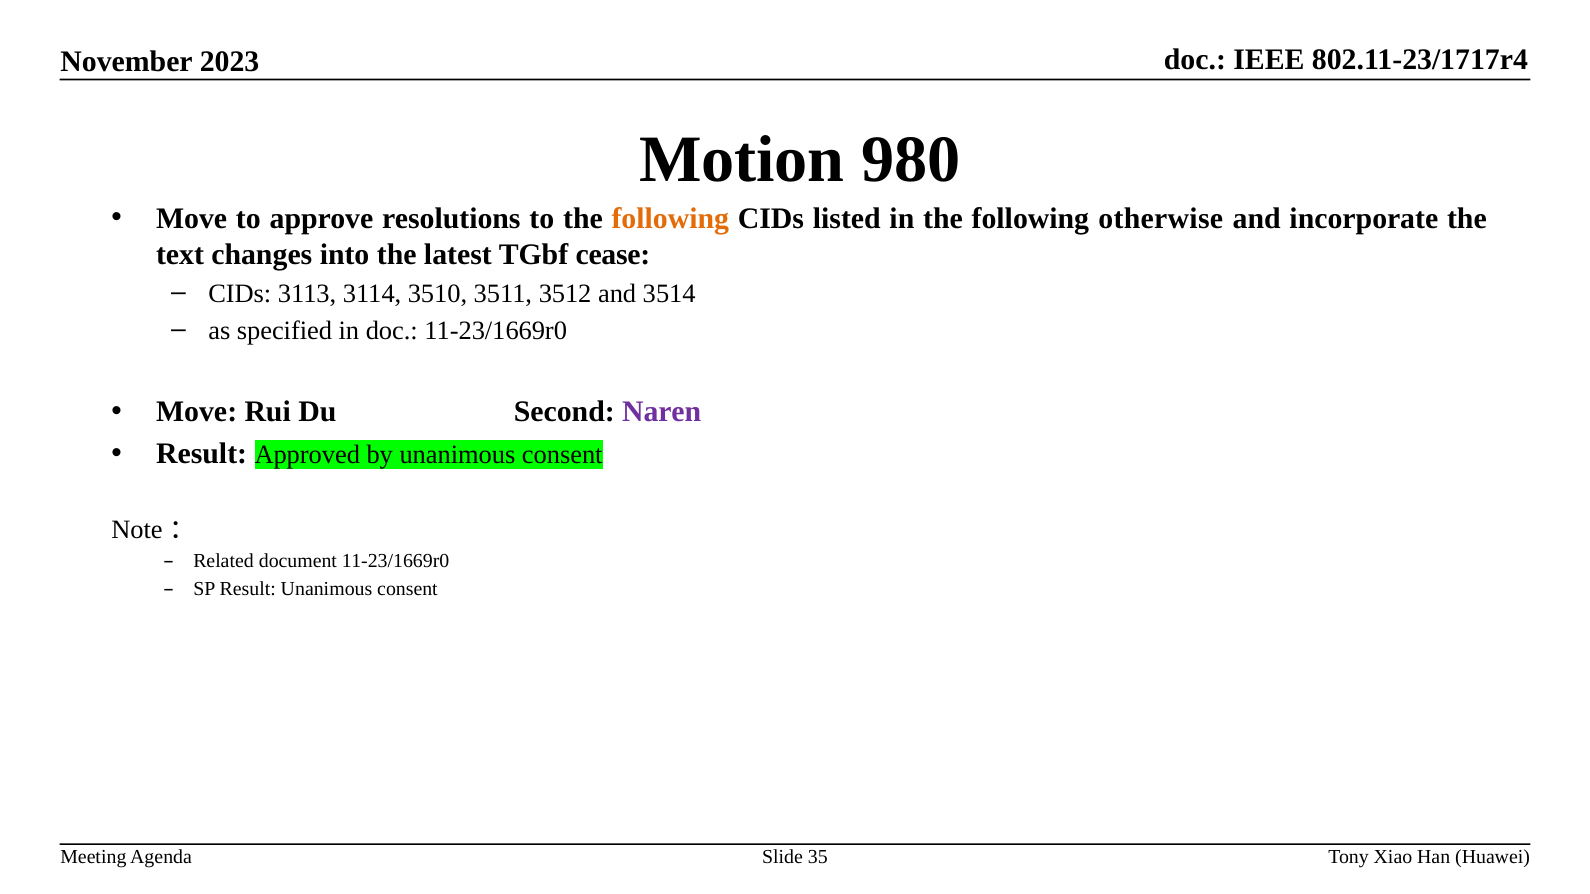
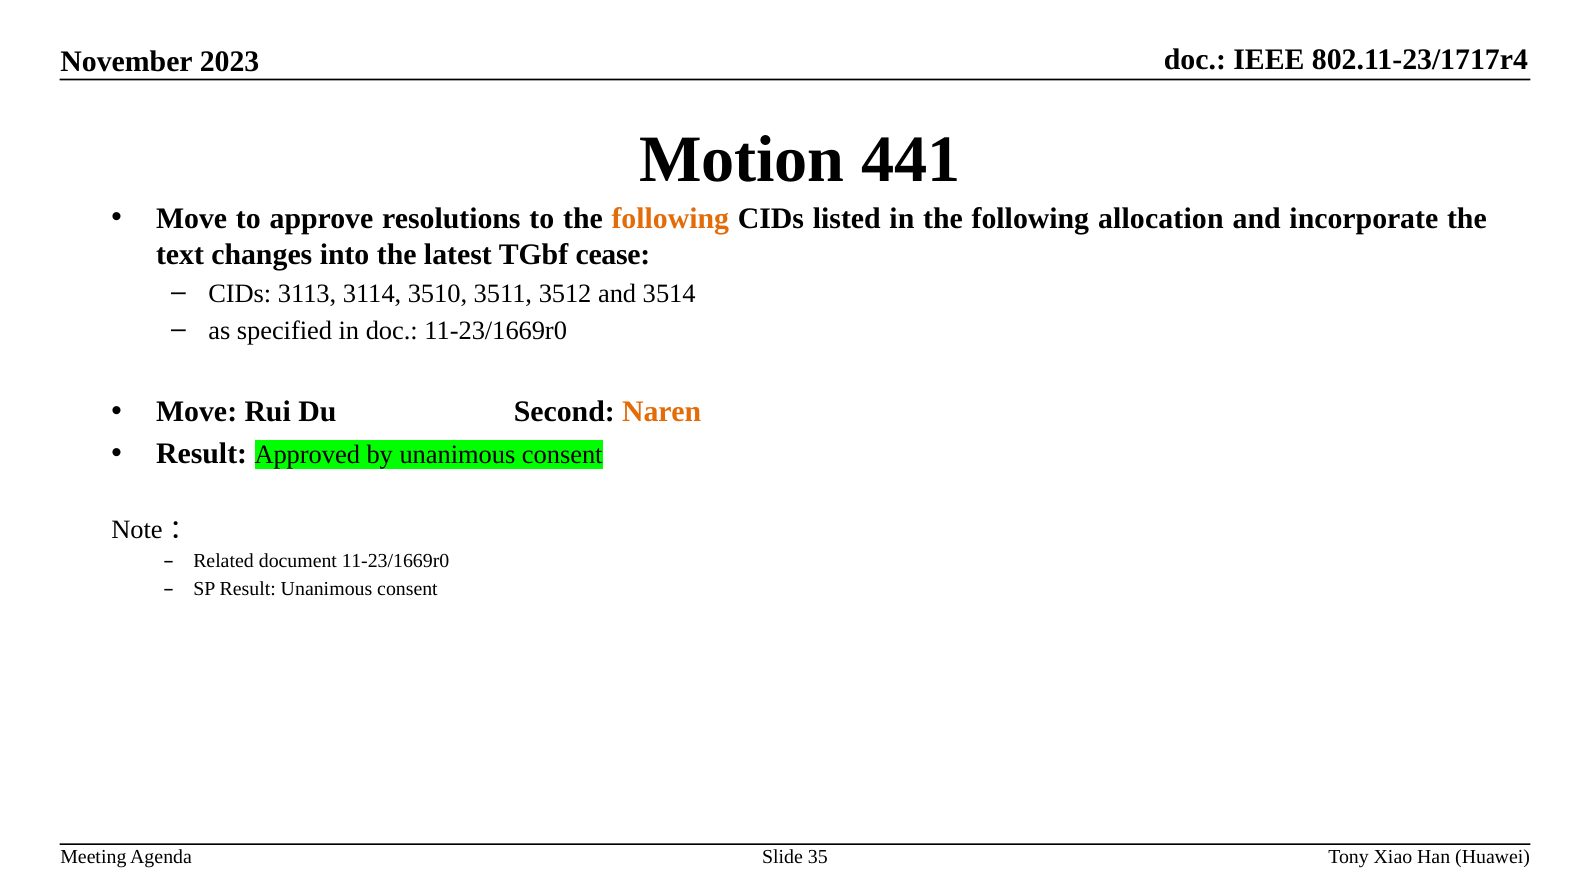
980: 980 -> 441 (911, 160)
otherwise: otherwise -> allocation (1161, 219)
Naren colour: purple -> orange (662, 412)
